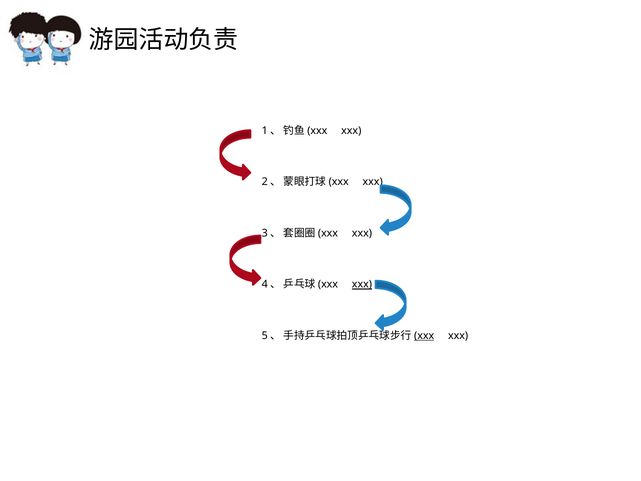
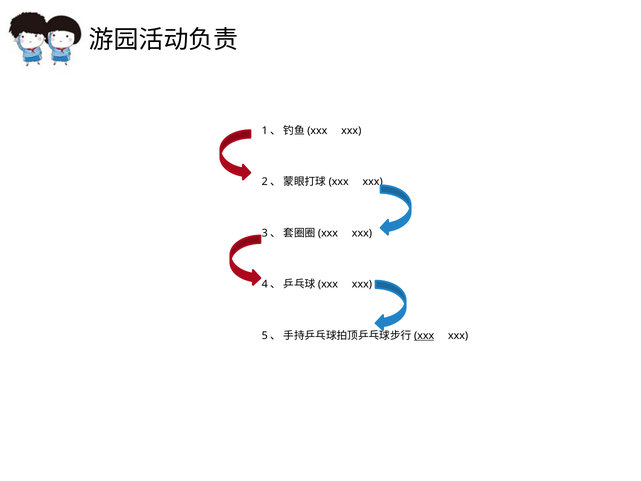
xxx underline: present -> none (362, 284)
